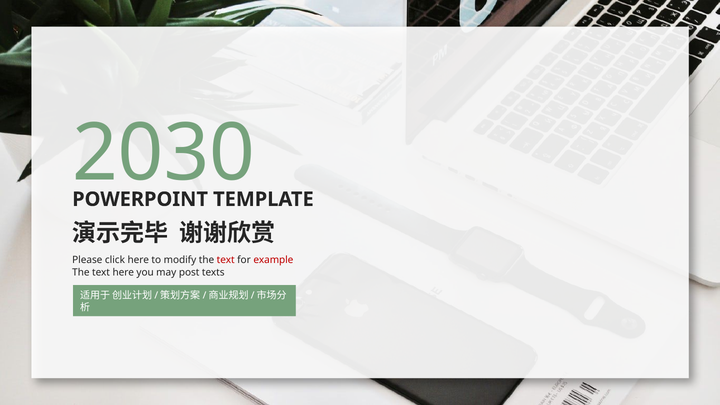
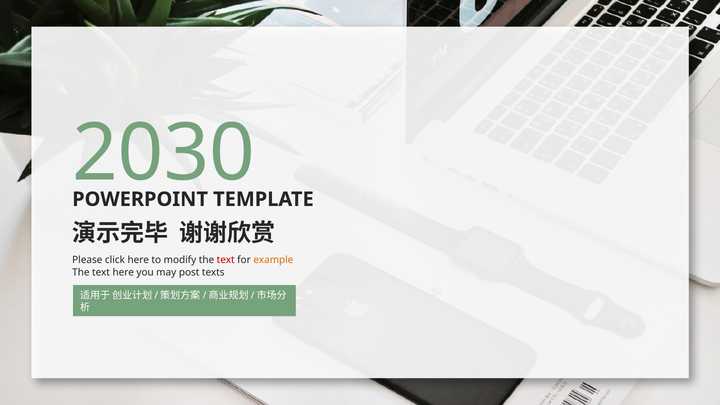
example colour: red -> orange (273, 260)
